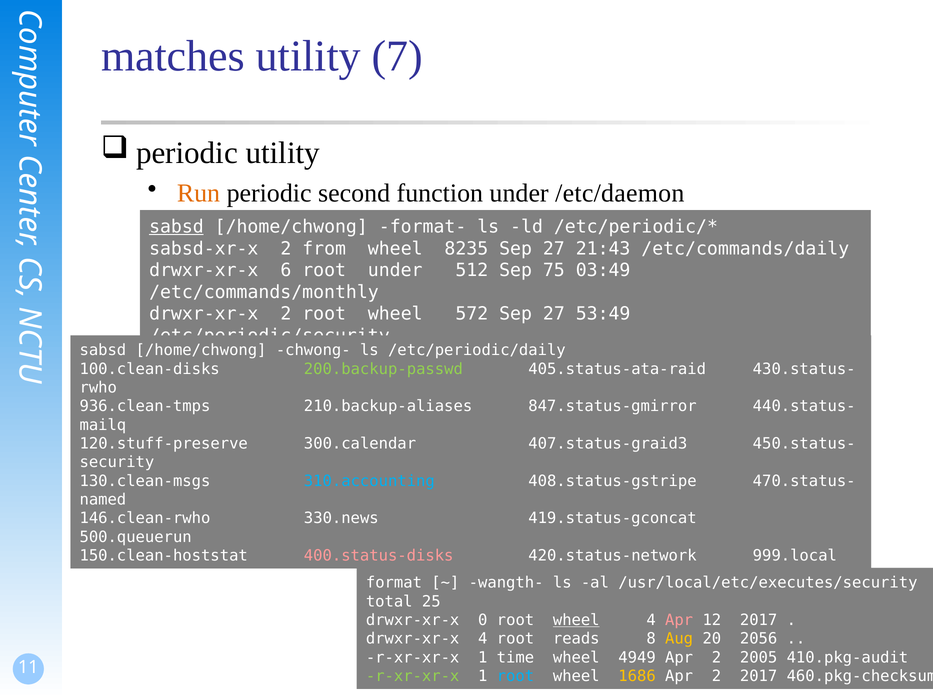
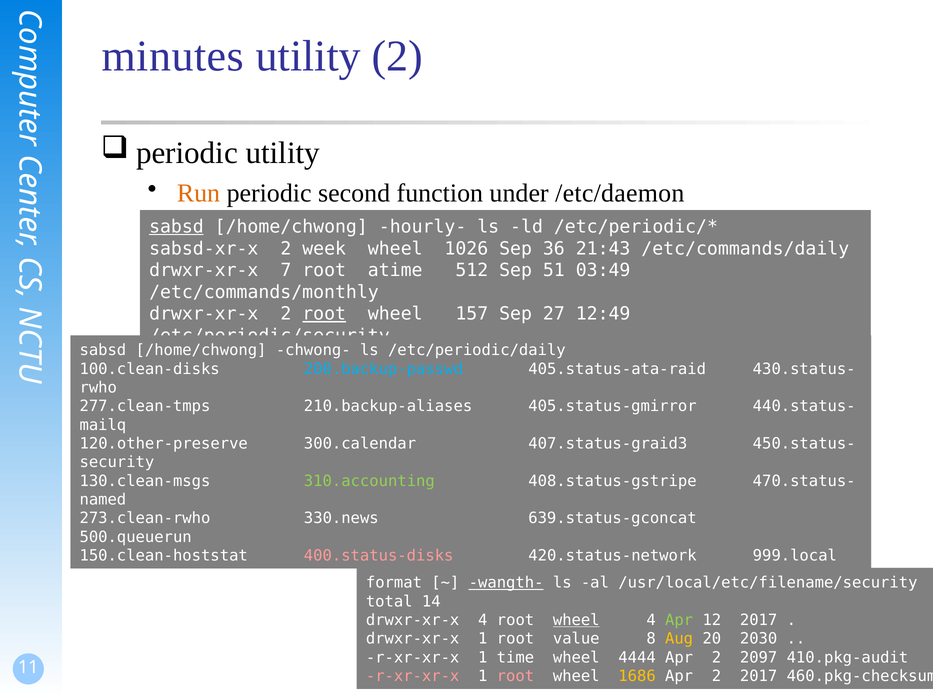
matches: matches -> minutes (173, 56)
utility 7: 7 -> 2 (397, 56)
format-: format- -> hourly- (423, 227)
from: from -> week (324, 248)
8235: 8235 -> 1026 (466, 248)
27: 27 -> 36 (554, 248)
6: 6 -> 7 (286, 270)
root under: under -> atime (395, 270)
75: 75 -> 51 (554, 270)
root underline: none -> present (324, 314)
572: 572 -> 157 (472, 314)
53:49: 53:49 -> 12:49 (603, 314)
200.backup-passwd colour: light green -> light blue (383, 369)
936.clean-tmps: 936.clean-tmps -> 277.clean-tmps (145, 406)
847.status-gmirror: 847.status-gmirror -> 405.status-gmirror (612, 406)
120.stuff-preserve: 120.stuff-preserve -> 120.other-preserve (164, 444)
310.accounting colour: light blue -> light green (369, 481)
146.clean-rwho: 146.clean-rwho -> 273.clean-rwho (145, 518)
419.status-gconcat: 419.status-gconcat -> 639.status-gconcat (612, 518)
wangth- underline: none -> present (506, 583)
/usr/local/etc/executes/security: /usr/local/etc/executes/security -> /usr/local/etc/filename/security (768, 583)
25: 25 -> 14 (431, 601)
drwxr-xr-x 0: 0 -> 4 (483, 620)
Apr colour: pink -> light green (679, 620)
drwxr-xr-x 4: 4 -> 1 (483, 639)
reads: reads -> value (576, 639)
2056: 2056 -> 2030 (759, 639)
4949: 4949 -> 4444 (637, 657)
2005: 2005 -> 2097 (759, 657)
r-xr-xr-x colour: light green -> pink (413, 676)
root colour: light blue -> pink (515, 676)
